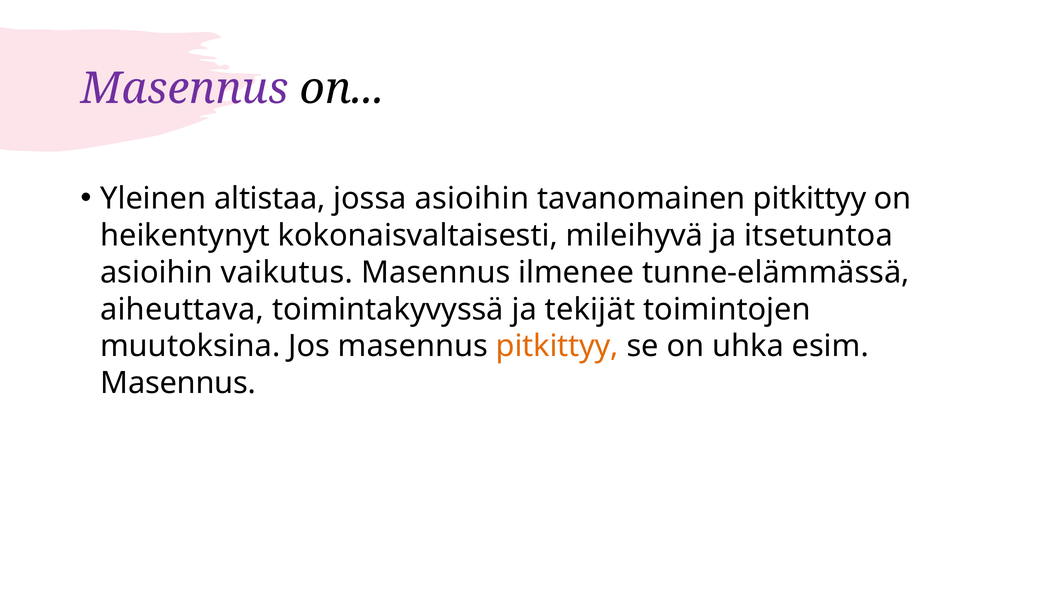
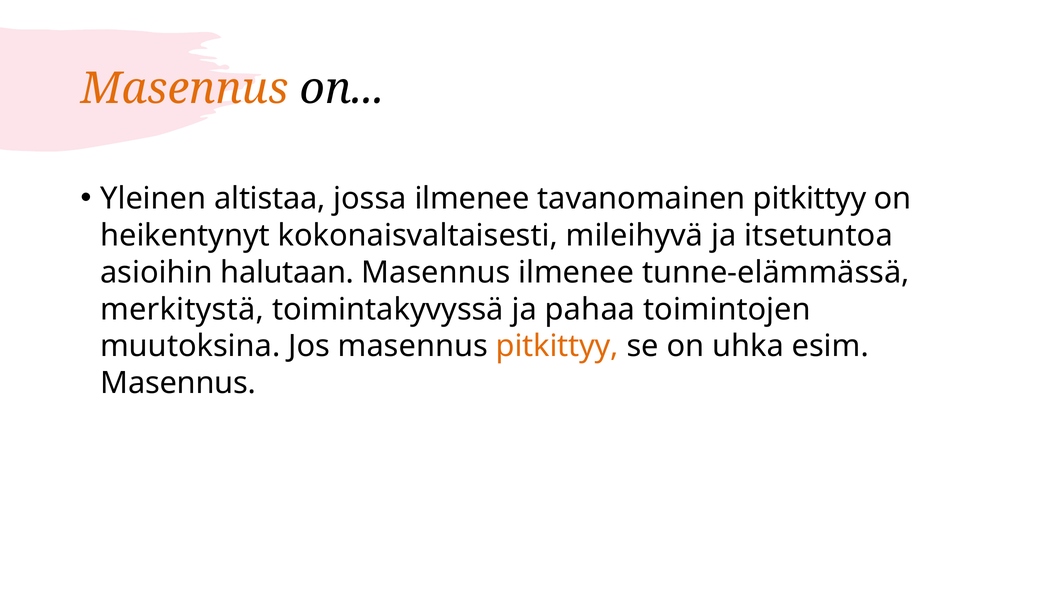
Masennus colour: purple -> orange (185, 89)
jossa asioihin: asioihin -> ilmenee (472, 199)
vaikutus: vaikutus -> halutaan (287, 273)
aiheuttava: aiheuttava -> merkitystä (182, 309)
tekijät: tekijät -> pahaa (590, 309)
